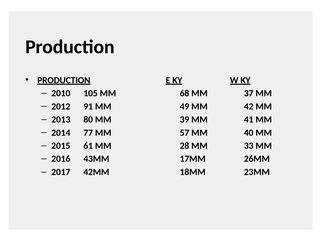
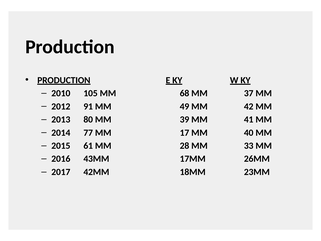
57: 57 -> 17 (184, 133)
